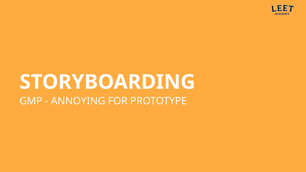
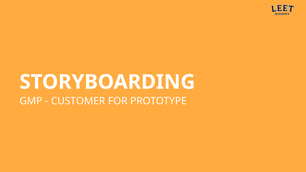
ANNOYING: ANNOYING -> CUSTOMER (78, 101)
